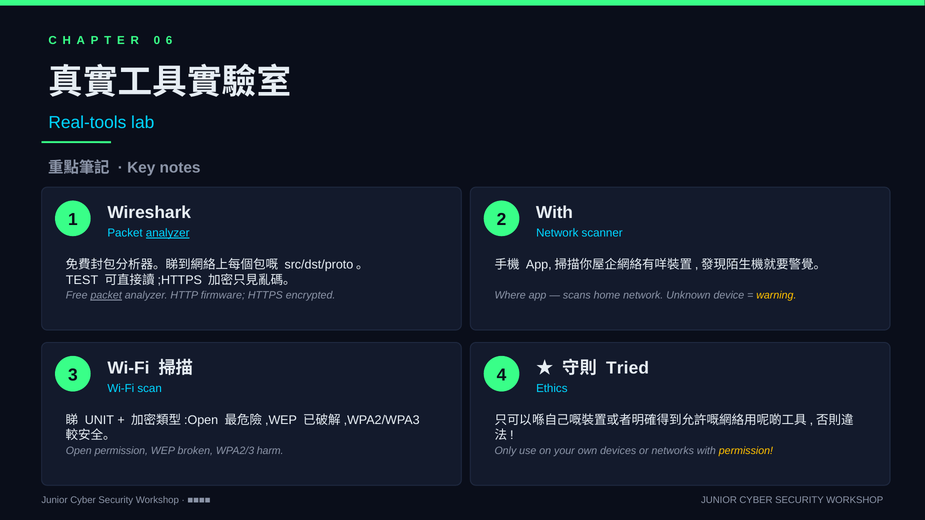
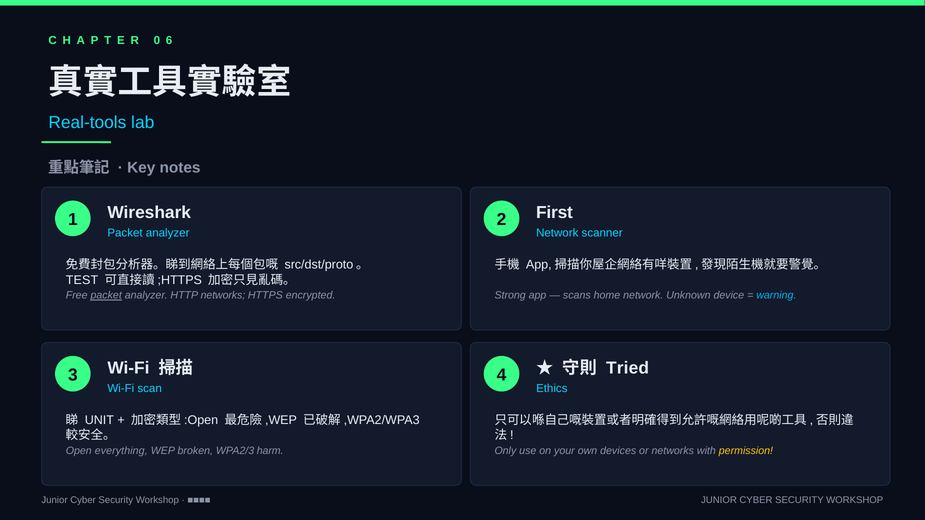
2 With: With -> First (554, 213)
analyzer underline: present -> none (168, 233)
HTTP firmware: firmware -> networks (223, 296)
Where: Where -> Strong (510, 296)
warning colour: yellow -> light blue (776, 296)
Open permission: permission -> everything (121, 451)
